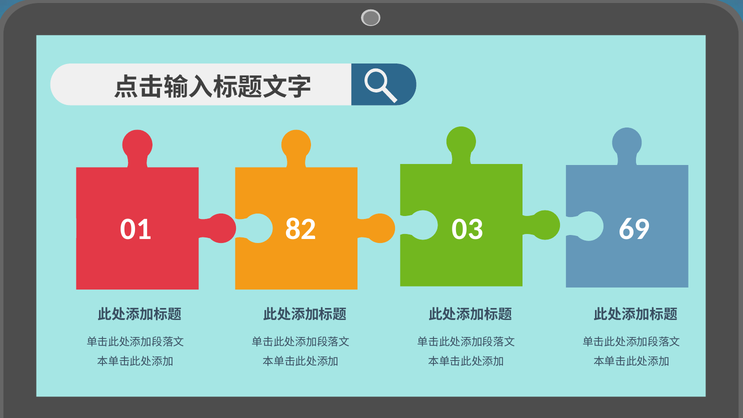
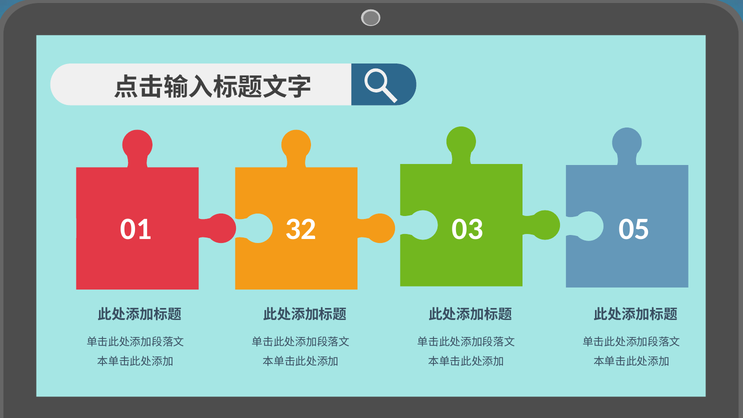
82: 82 -> 32 (301, 229)
69: 69 -> 05 (634, 229)
